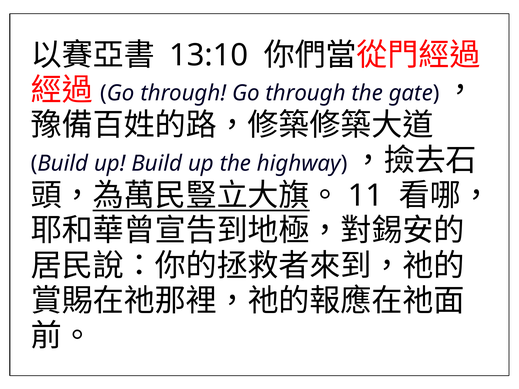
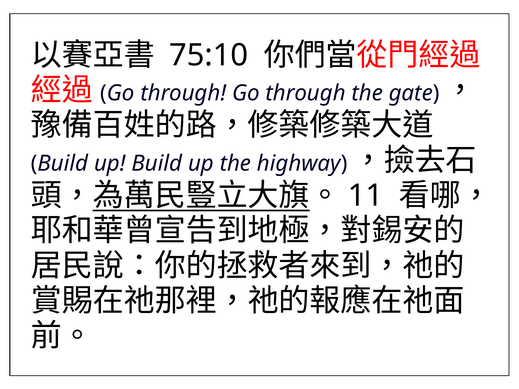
13:10: 13:10 -> 75:10 (209, 55)
